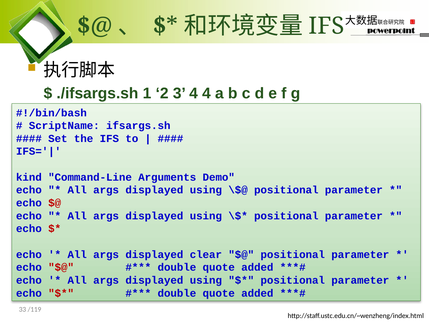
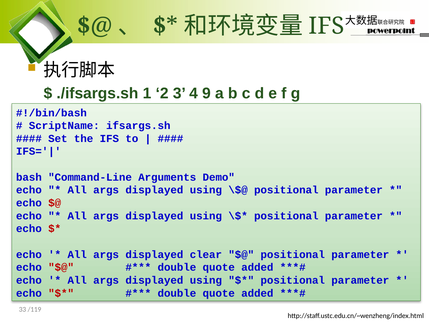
4 4: 4 -> 9 (206, 93)
kind: kind -> bash (29, 177)
